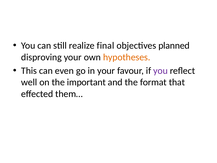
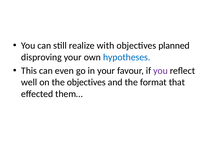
final: final -> with (106, 46)
hypotheses colour: orange -> blue (127, 57)
the important: important -> objectives (86, 82)
